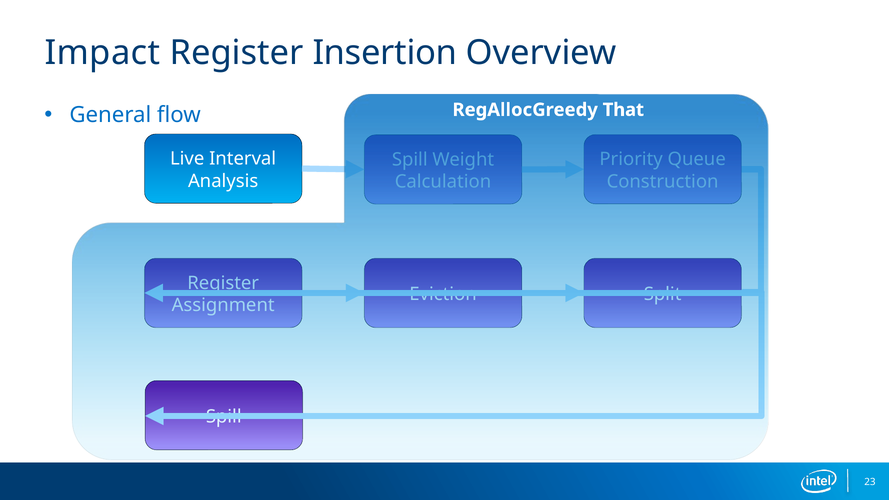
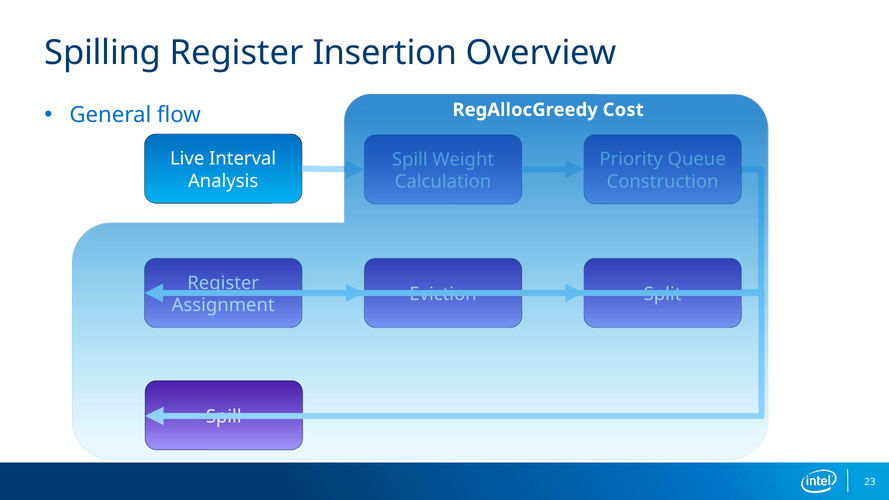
Impact: Impact -> Spilling (103, 53)
That: That -> Cost (623, 110)
